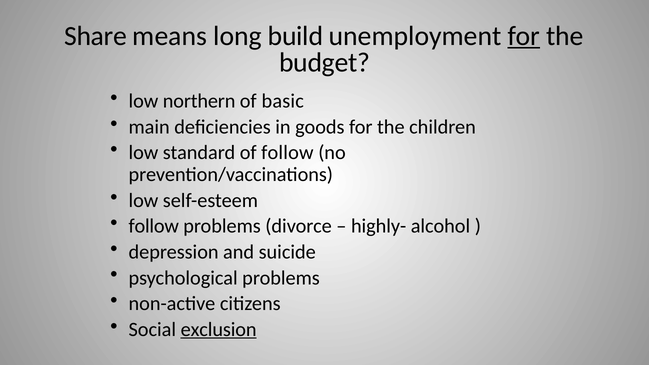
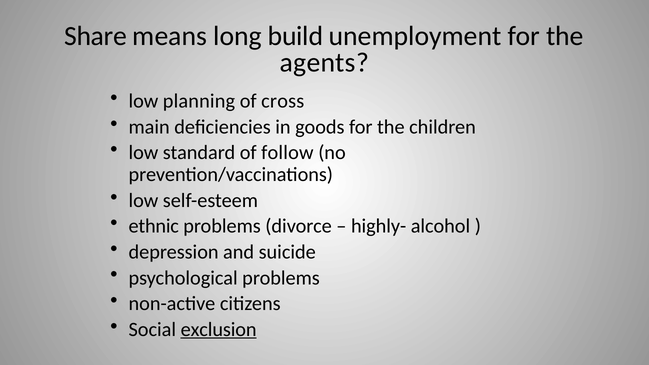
for underline: present -> none (524, 36)
budget: budget -> agents (324, 62)
northern: northern -> planning (199, 101)
basic: basic -> cross (283, 101)
follow: follow -> ethnic (154, 226)
